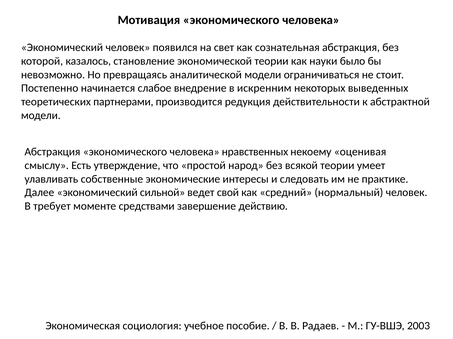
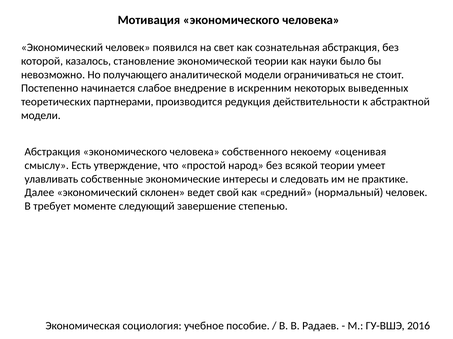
превращаясь: превращаясь -> получающего (135, 75)
нравственных: нравственных -> собственного (255, 152)
сильной: сильной -> склонен (163, 193)
средствами: средствами -> следующий (147, 207)
действию: действию -> степенью (263, 207)
2003: 2003 -> 2016 (419, 326)
